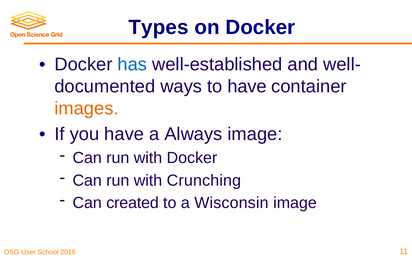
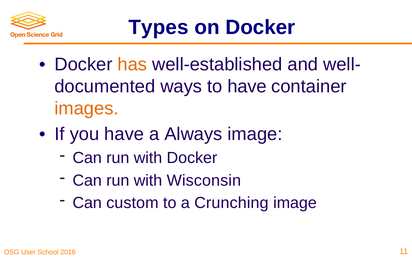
has colour: blue -> orange (132, 64)
Crunching: Crunching -> Wisconsin (204, 180)
created: created -> custom (132, 203)
Wisconsin: Wisconsin -> Crunching (231, 203)
